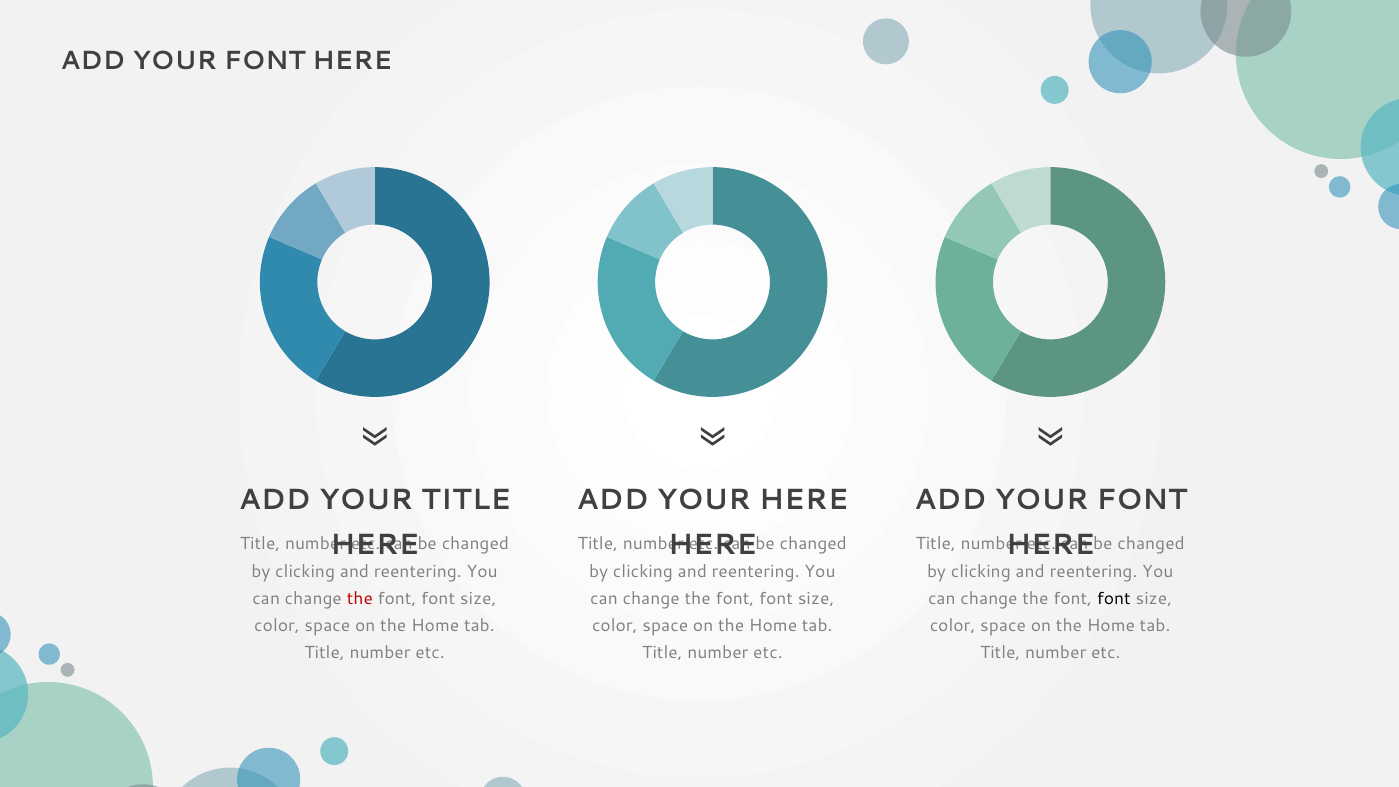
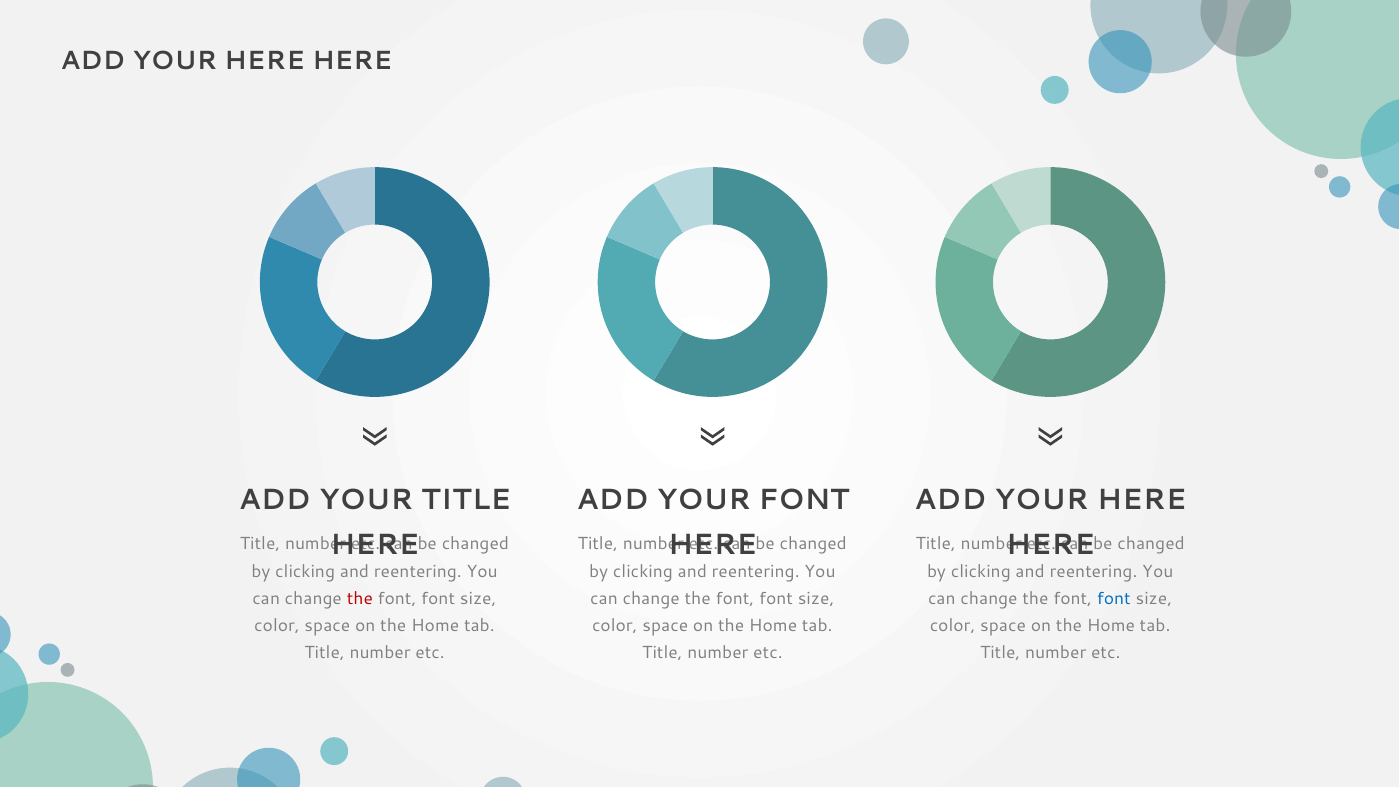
FONT: FONT -> HERE (265, 61)
YOUR HERE: HERE -> FONT (804, 500)
FONT: FONT -> HERE (1142, 500)
font colour: black -> blue (1114, 599)
